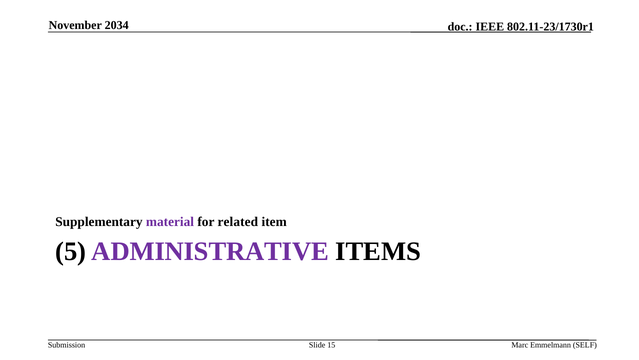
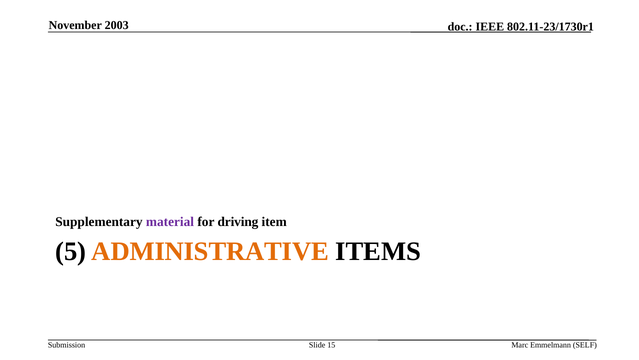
2034: 2034 -> 2003 (117, 25)
related: related -> driving (238, 221)
ADMINISTRATIVE colour: purple -> orange (210, 251)
